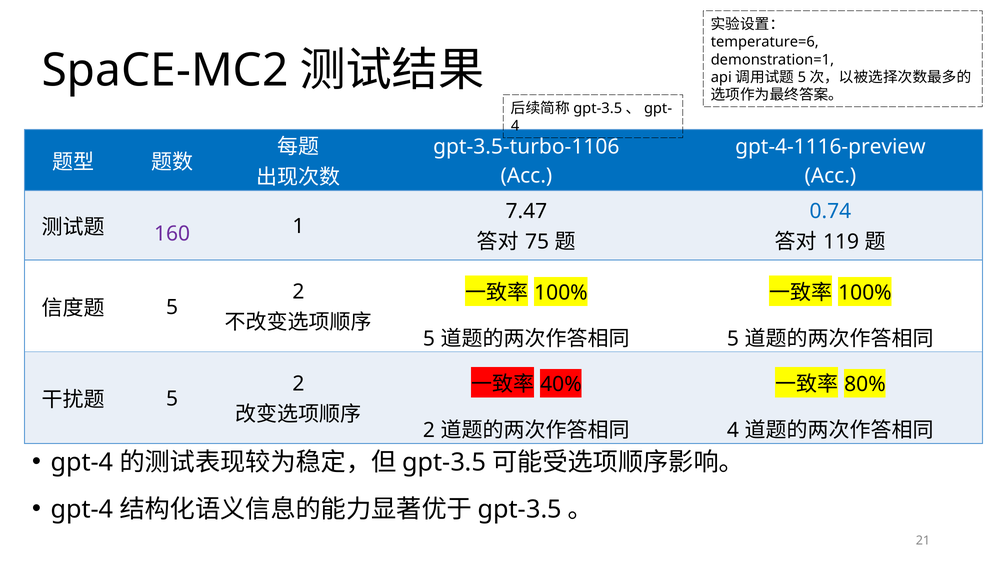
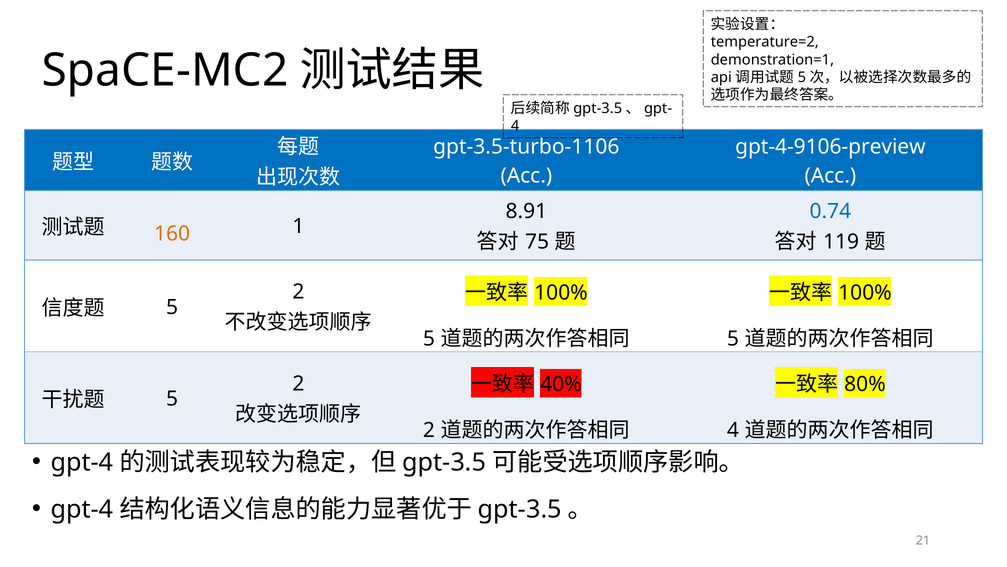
temperature=6: temperature=6 -> temperature=2 (765, 42)
gpt-4-1116-preview: gpt-4-1116-preview -> gpt-4-9106-preview (830, 147)
7.47: 7.47 -> 8.91 (526, 211)
160 colour: purple -> orange (172, 233)
